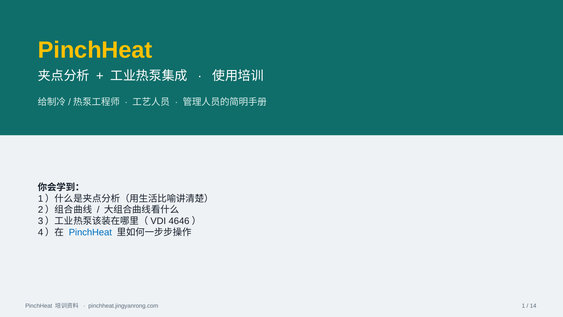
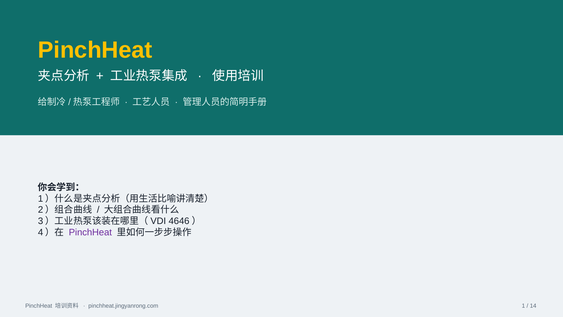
PinchHeat colour: blue -> purple (90, 232)
